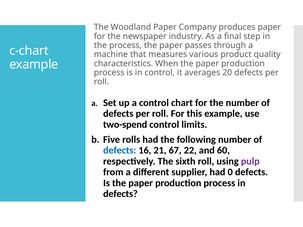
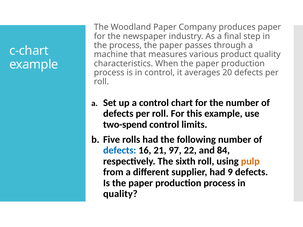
67: 67 -> 97 (175, 150)
60: 60 -> 84 (223, 150)
pulp colour: purple -> orange (250, 161)
0: 0 -> 9 (230, 172)
defects: defects -> quality (120, 194)
